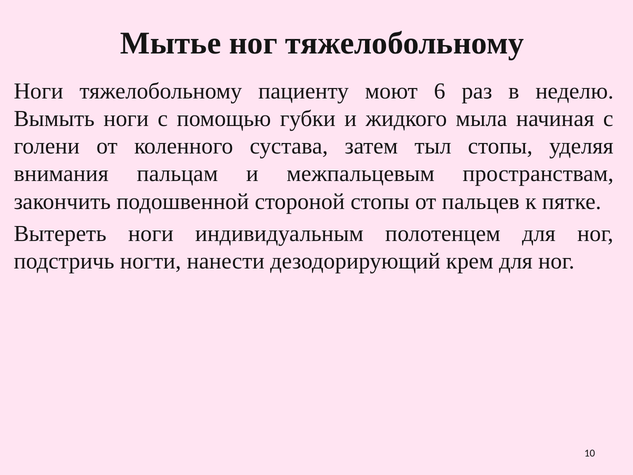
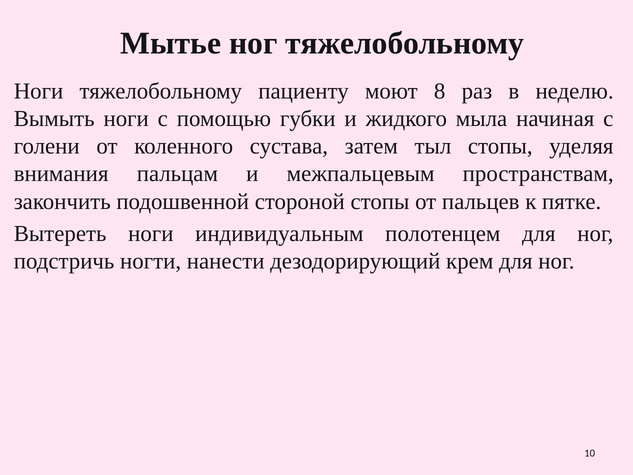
6: 6 -> 8 (440, 91)
